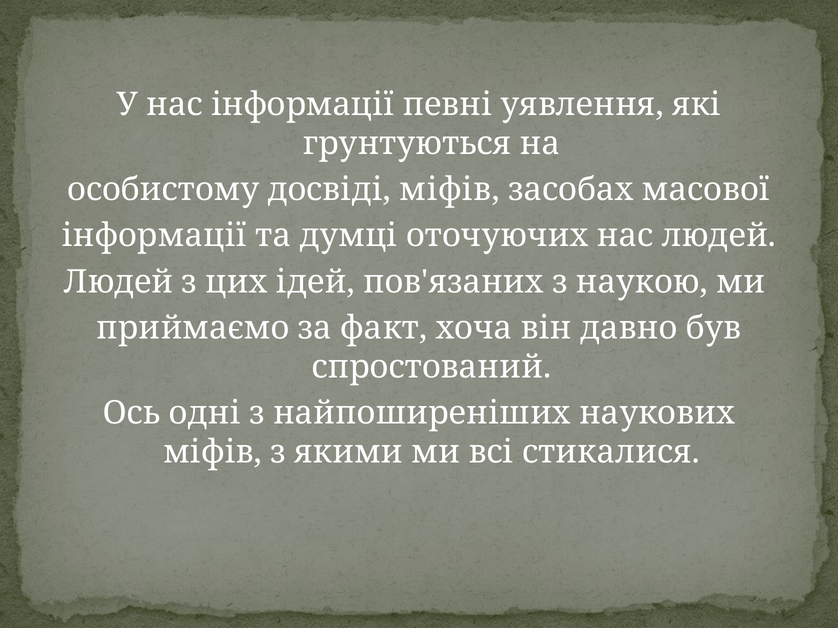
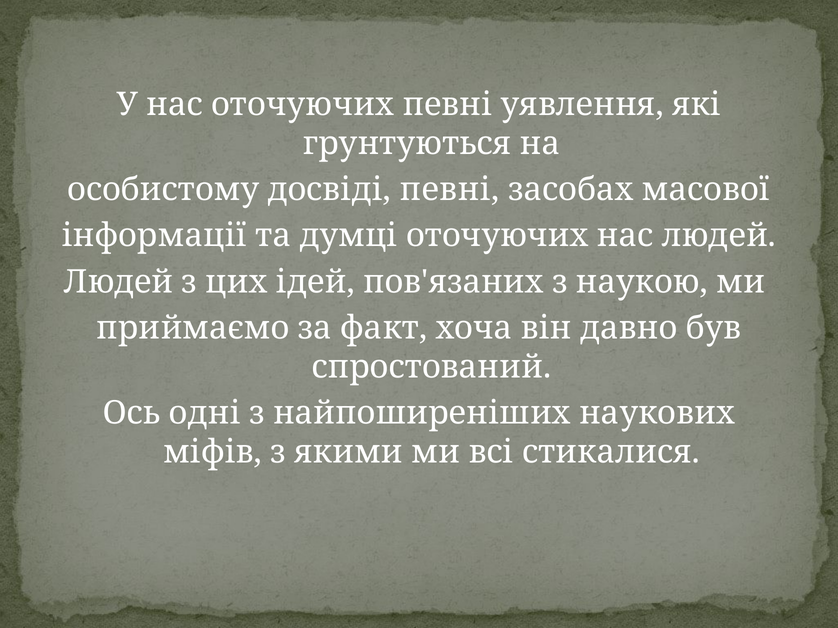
нас інформації: інформації -> оточуючих (303, 105)
досвіді міфів: міфів -> певні (450, 190)
